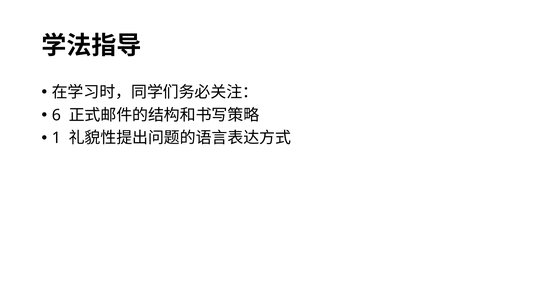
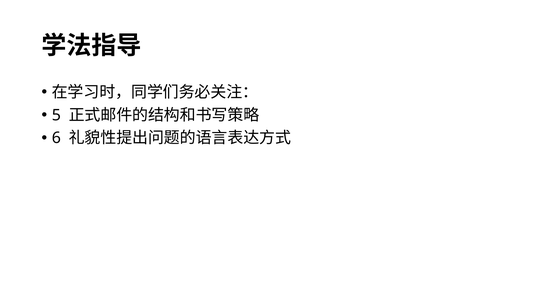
6: 6 -> 5 (56, 115)
1: 1 -> 6 (56, 138)
